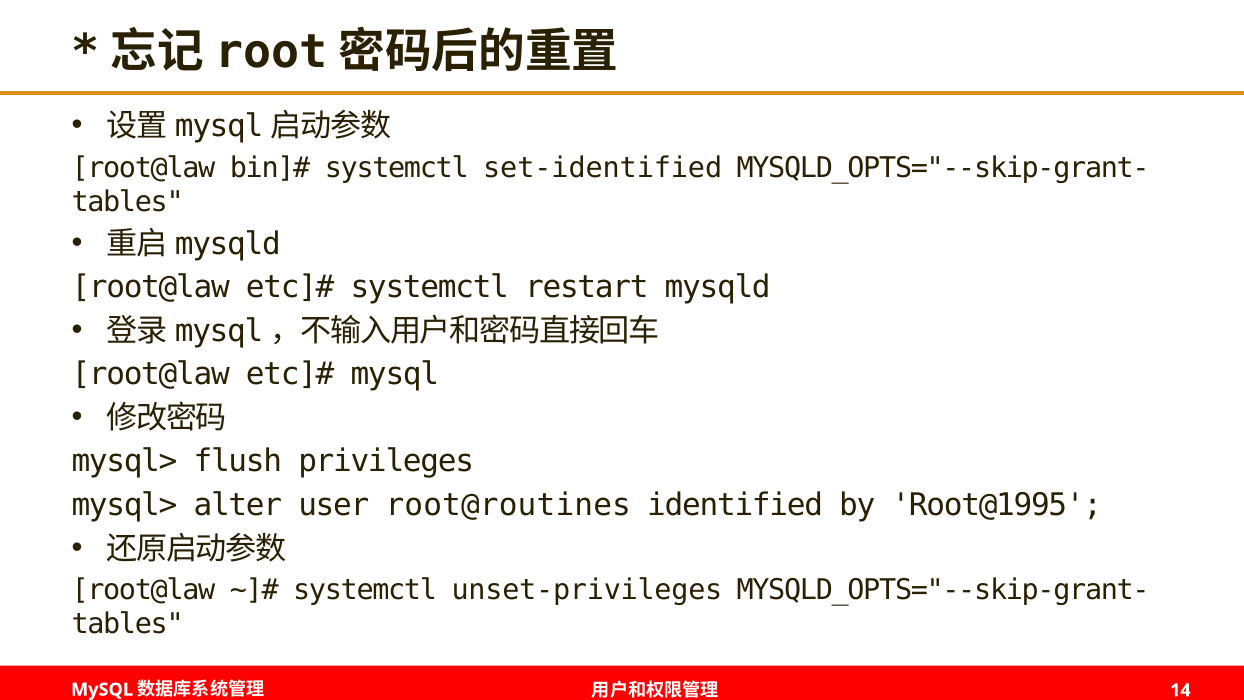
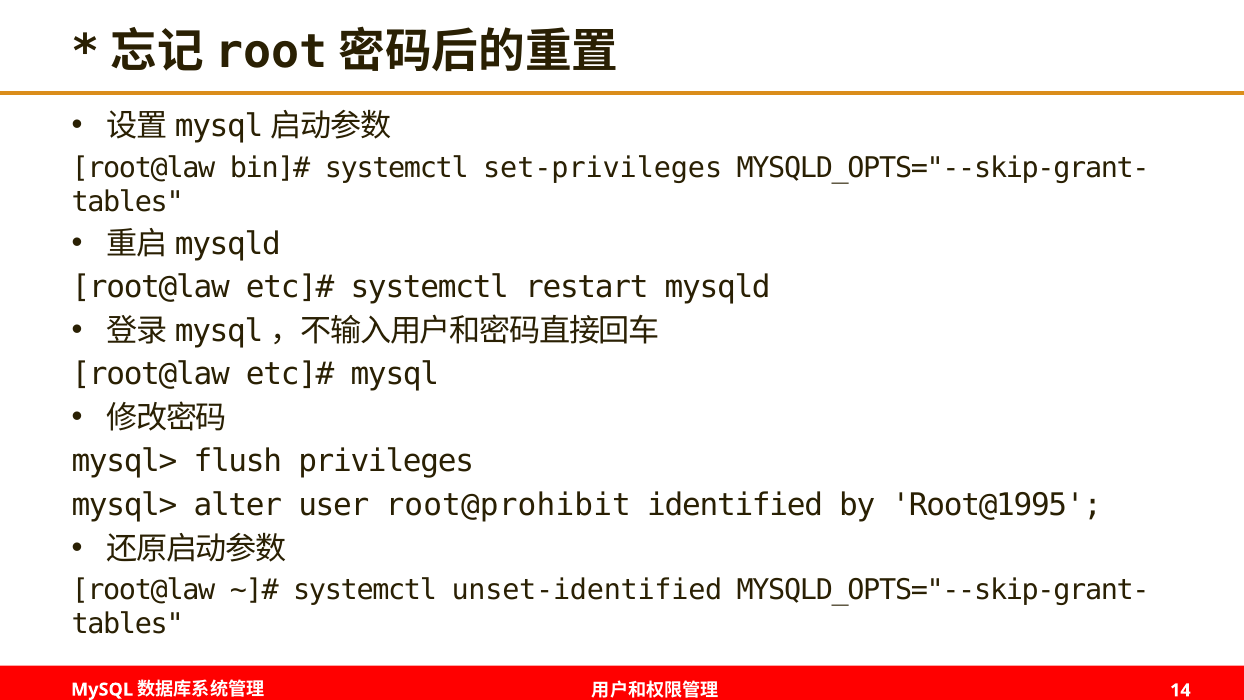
set-identified: set-identified -> set-privileges (603, 168)
root@routines: root@routines -> root@prohibit (508, 505)
unset-privileges: unset-privileges -> unset-identified (587, 590)
